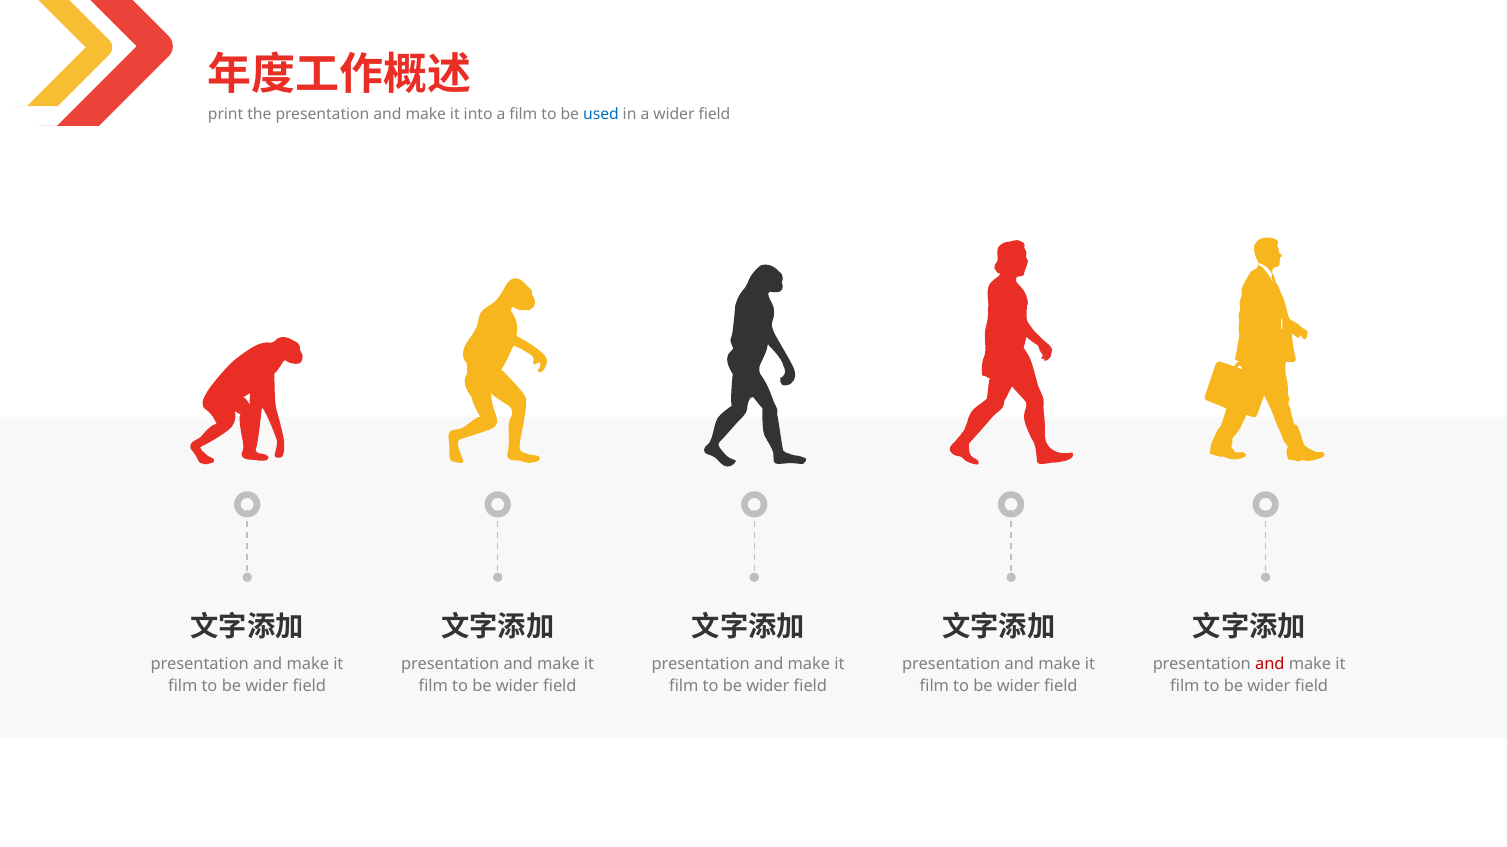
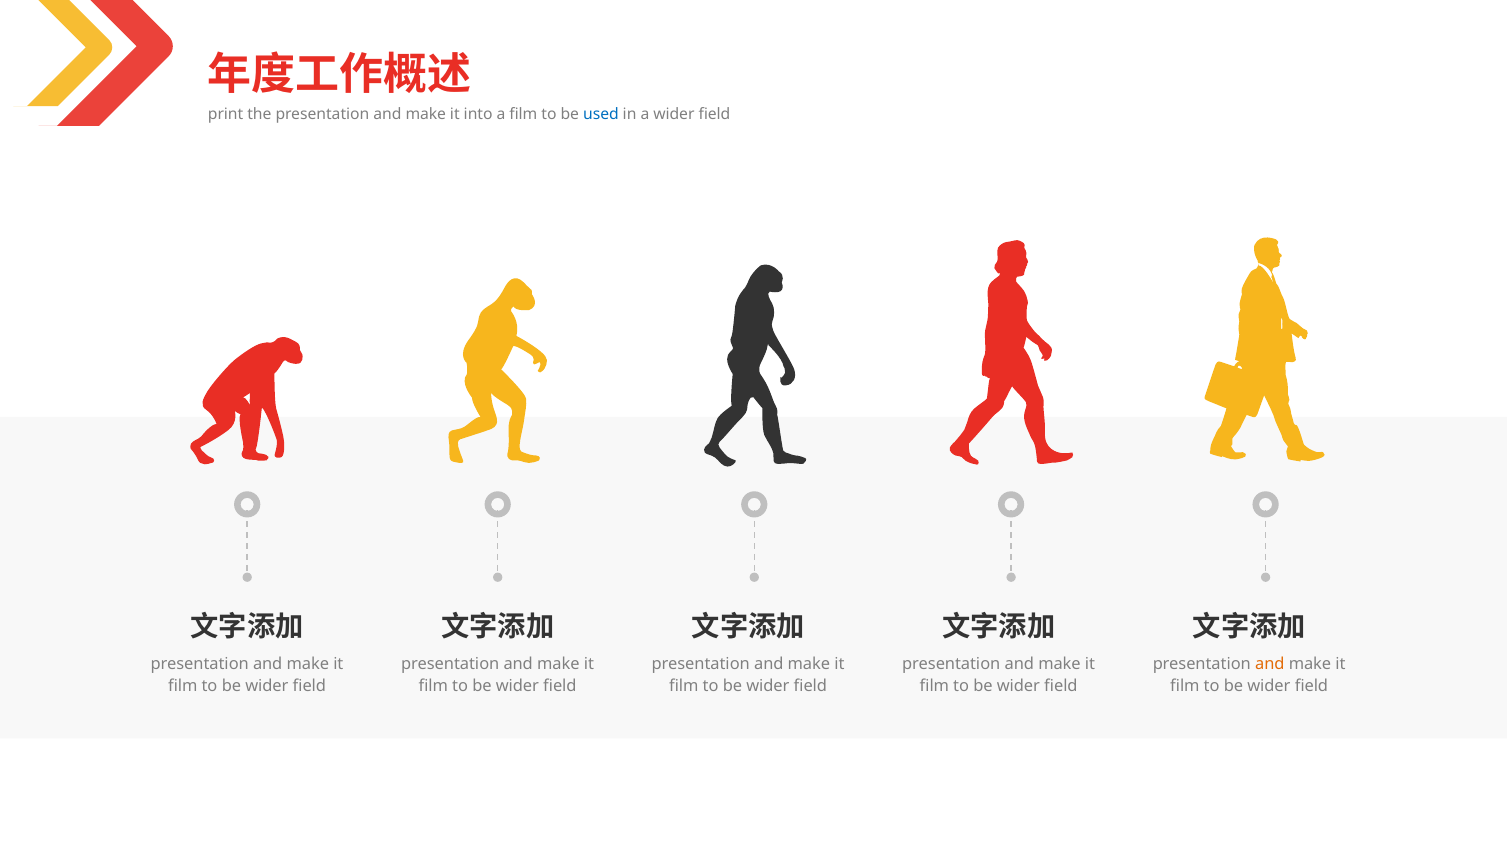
and colour: red -> orange (1270, 664)
